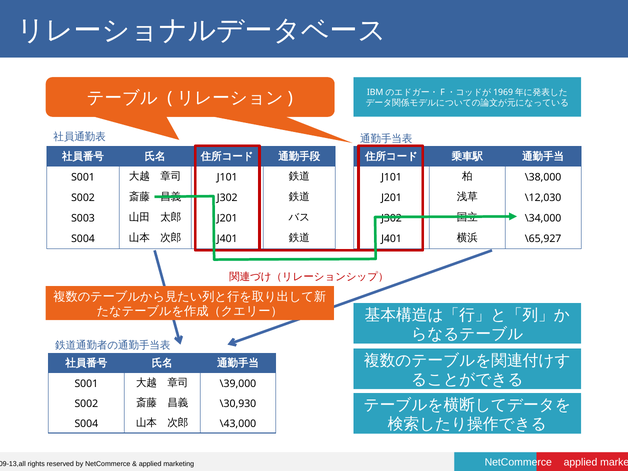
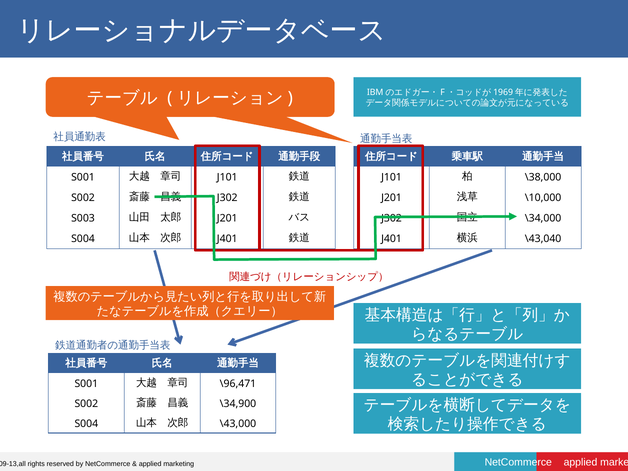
\12,030: \12,030 -> \10,000 (543, 198)
\65,927: \65,927 -> \43,040 (543, 239)
\39,000: \39,000 -> \96,471 (238, 384)
\30,930: \30,930 -> \34,900 (238, 404)
